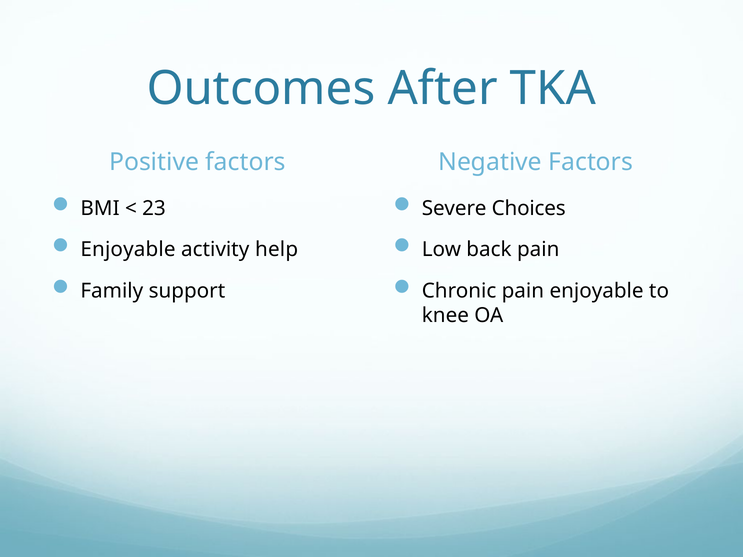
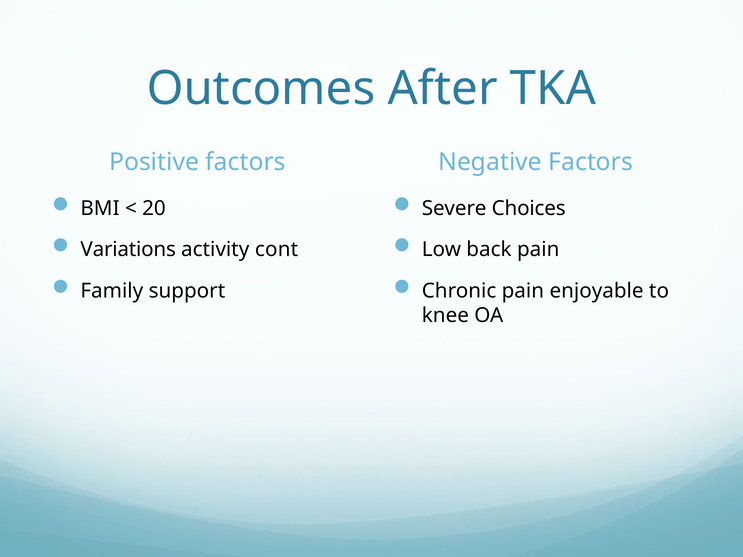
23: 23 -> 20 (154, 208)
Enjoyable: Enjoyable -> Variations (128, 250)
help: help -> cont (277, 250)
